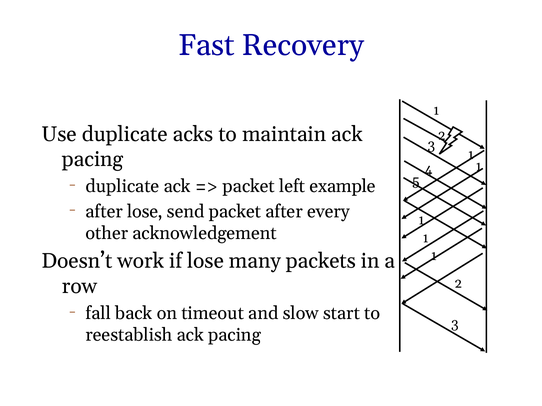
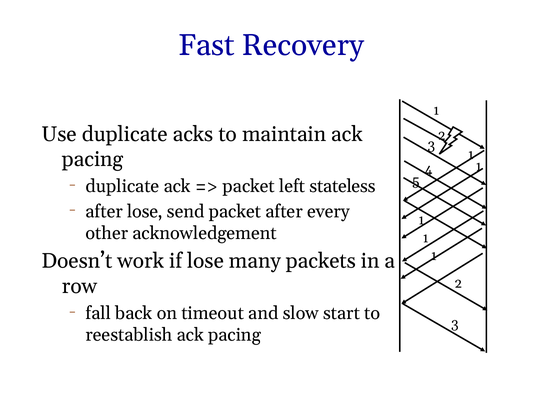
example: example -> stateless (343, 186)
